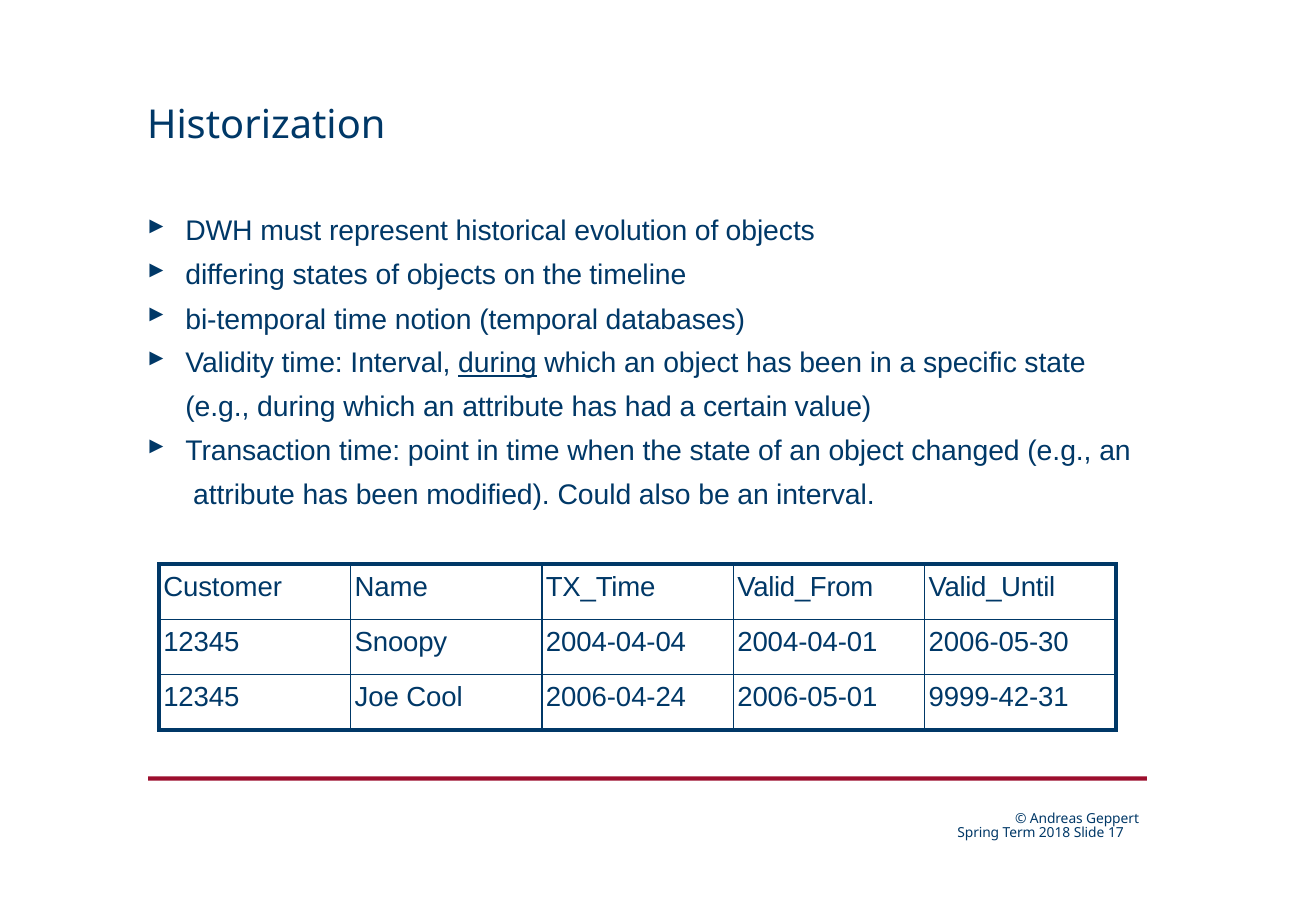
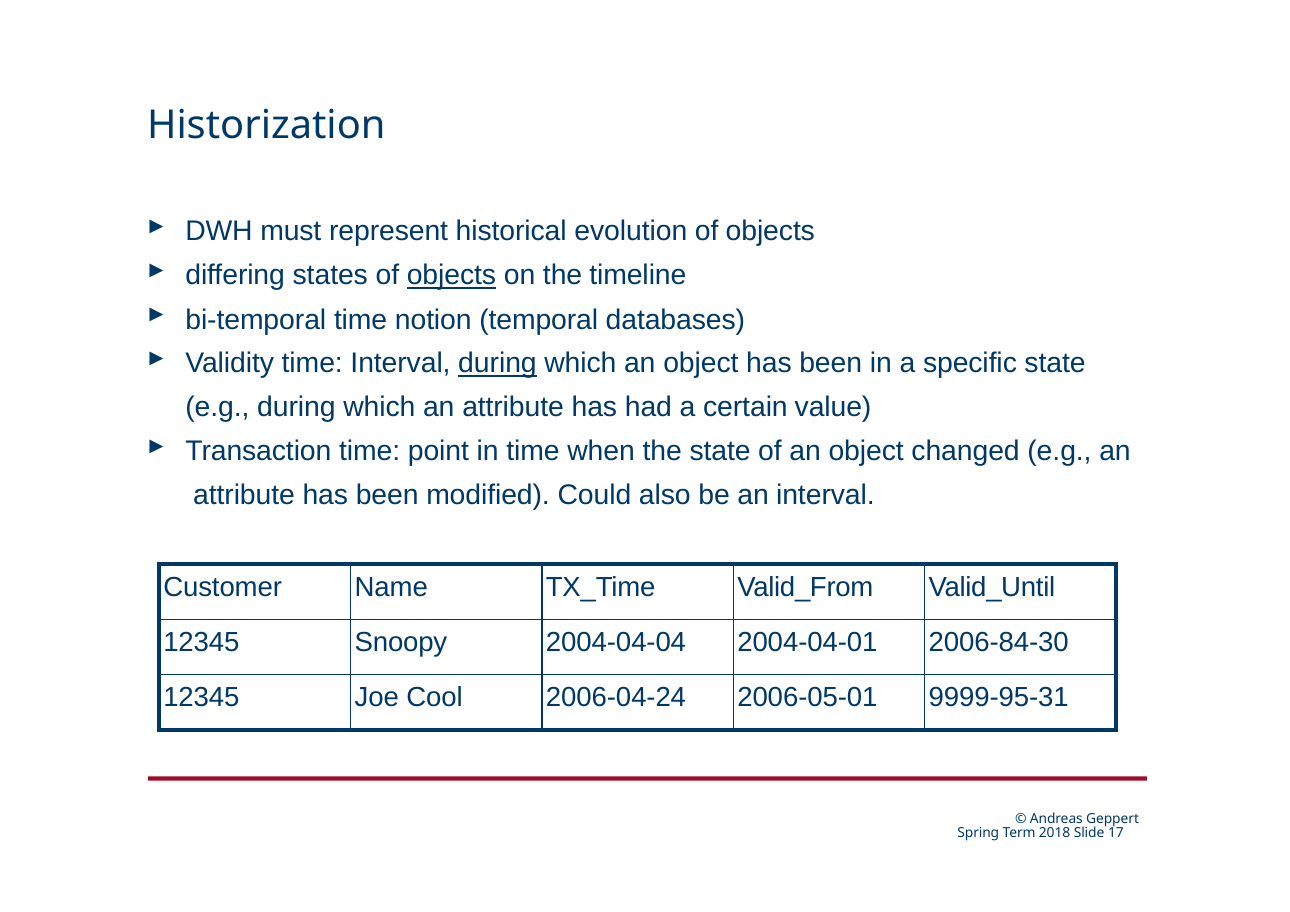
objects underline: none -> present (451, 276)
2006-05-30: 2006-05-30 -> 2006-84-30 (999, 643)
9999-42-31: 9999-42-31 -> 9999-95-31 (999, 698)
